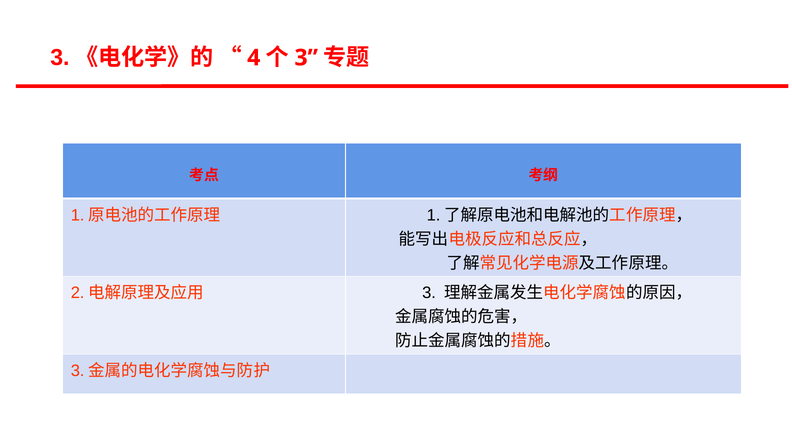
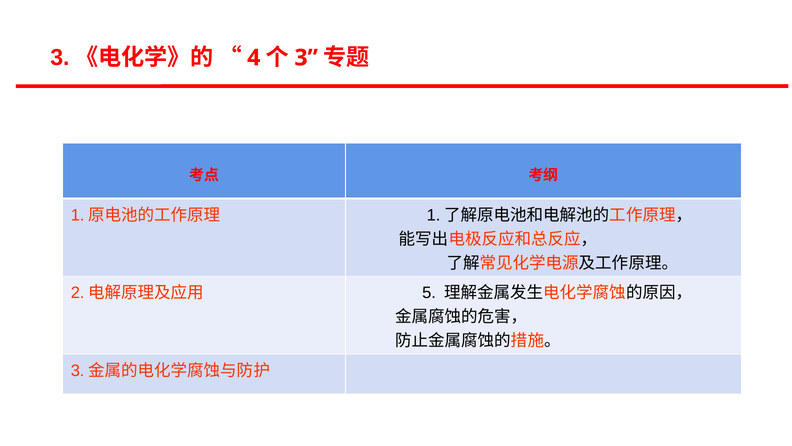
3: 3 -> 5 (429, 293)
